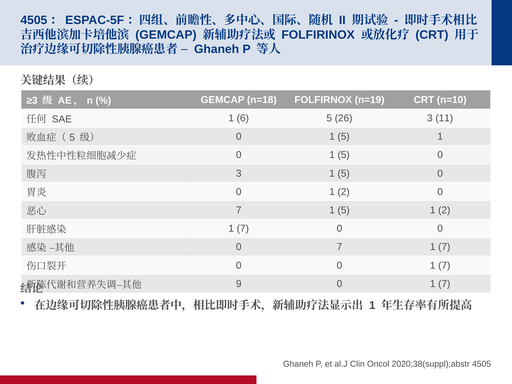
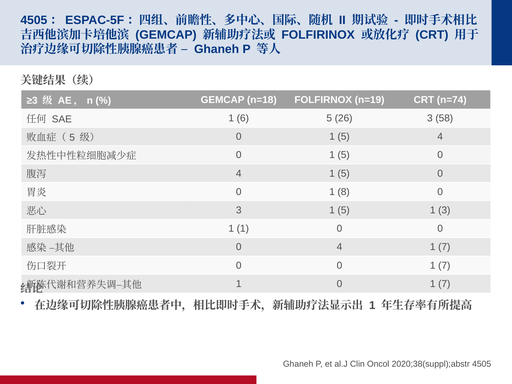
n=10: n=10 -> n=74 (452, 100)
11: 11 -> 58 (444, 118)
0 1 5 1: 1 -> 4 (440, 137)
3: 3 -> 4 (239, 173)
0 1 2: 2 -> 8 (344, 192)
7: 7 -> 3 (239, 210)
5 1 2: 2 -> 3 (444, 210)
7: 7 -> 1 (243, 229)
0 7: 7 -> 4 (339, 247)
9: 9 -> 1 (239, 284)
